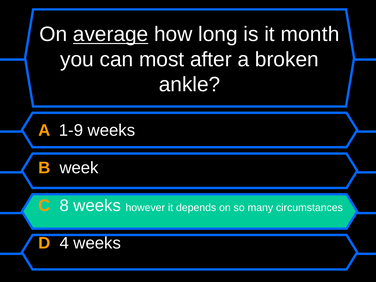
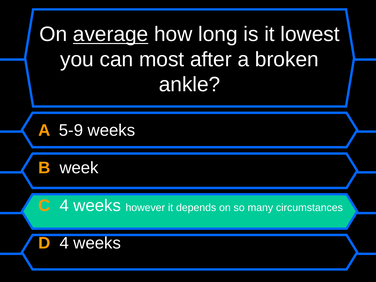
month: month -> lowest (310, 34)
1-9: 1-9 -> 5-9 (71, 130)
C 8: 8 -> 4 (64, 206)
